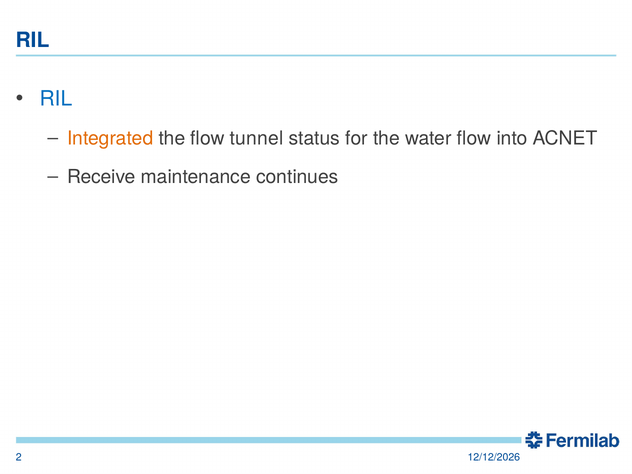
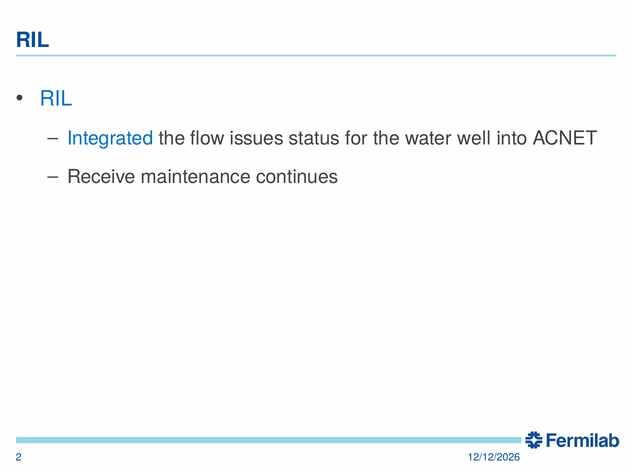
Integrated colour: orange -> blue (110, 138)
tunnel: tunnel -> issues (257, 138)
water flow: flow -> well (474, 138)
